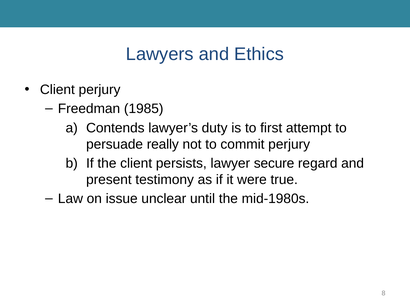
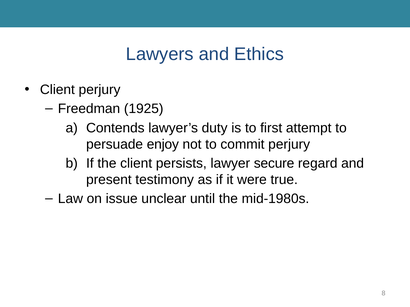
1985: 1985 -> 1925 (144, 109)
really: really -> enjoy (163, 144)
